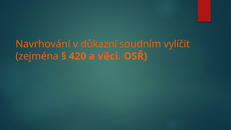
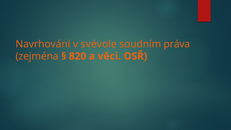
důkazní: důkazní -> svévole (99, 44)
vylíčit: vylíčit -> práva (177, 44)
420: 420 -> 820 (78, 56)
